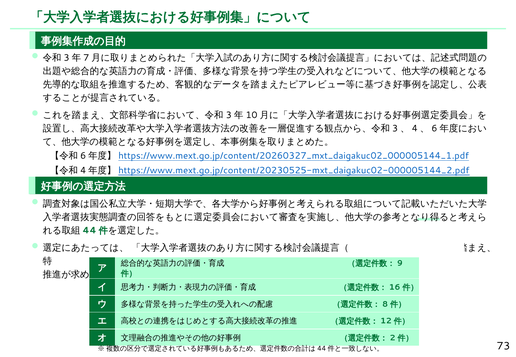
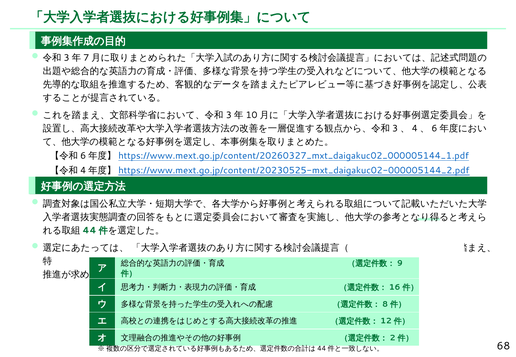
73: 73 -> 68 (503, 346)
